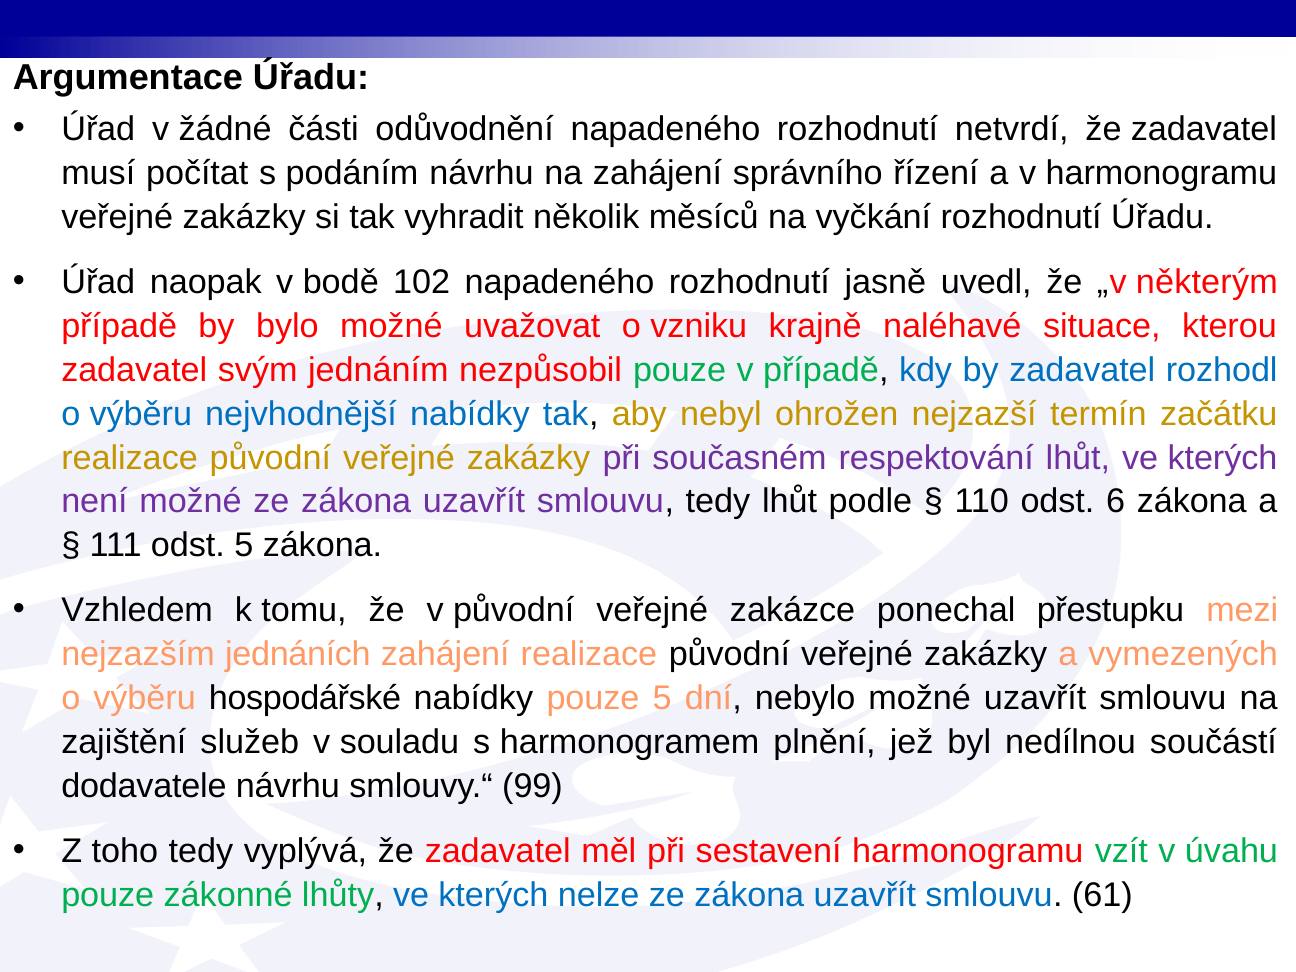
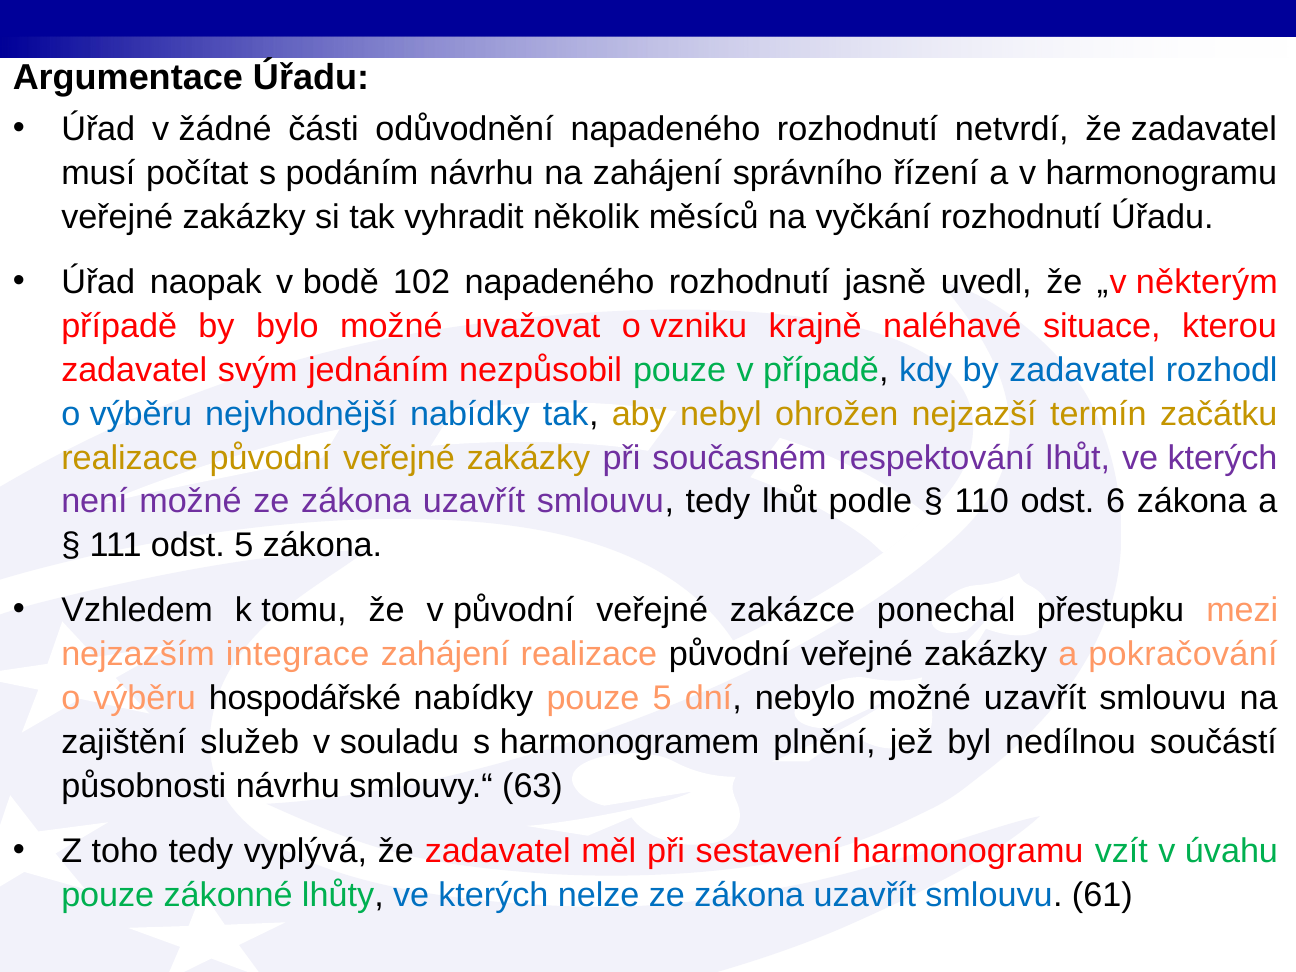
jednáních: jednáních -> integrace (298, 654)
vymezených: vymezených -> pokračování (1183, 654)
dodavatele: dodavatele -> působnosti (144, 786)
99: 99 -> 63 (533, 786)
